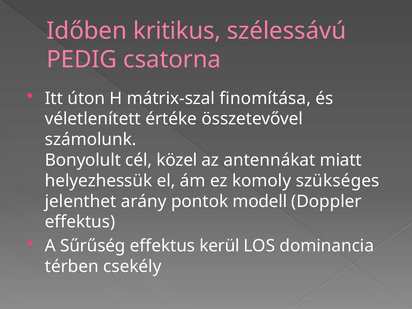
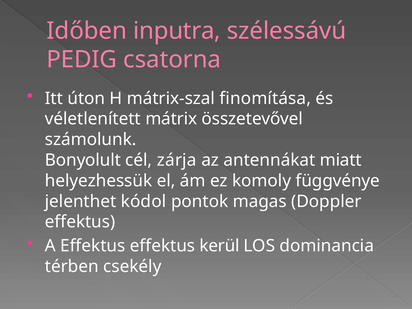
kritikus: kritikus -> inputra (177, 31)
értéke: értéke -> mátrix (171, 119)
közel: közel -> zárja (177, 160)
szükséges: szükséges -> függvénye (338, 181)
arány: arány -> kódol (144, 201)
modell: modell -> magas (260, 201)
A Sűrűség: Sűrűség -> Effektus (93, 246)
